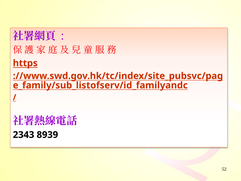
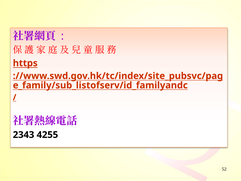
8939: 8939 -> 4255 (47, 135)
